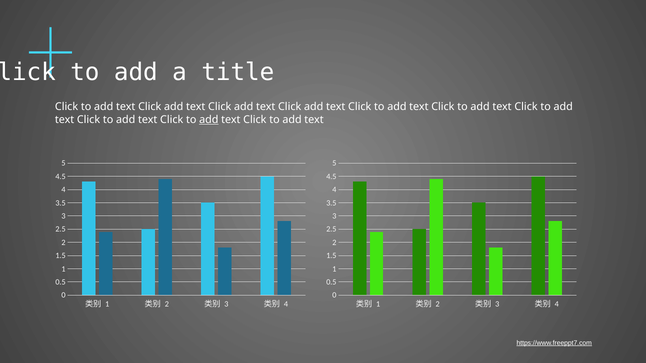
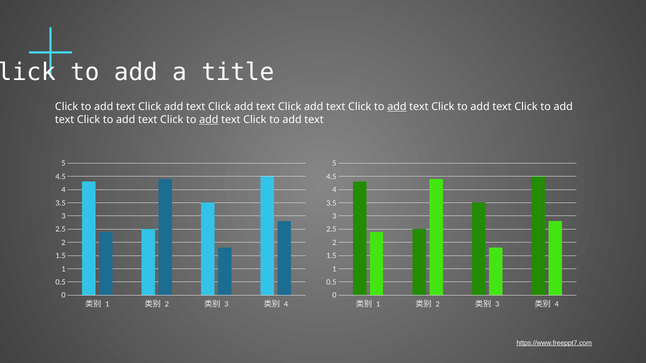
add underline: none -> present (397, 107)
